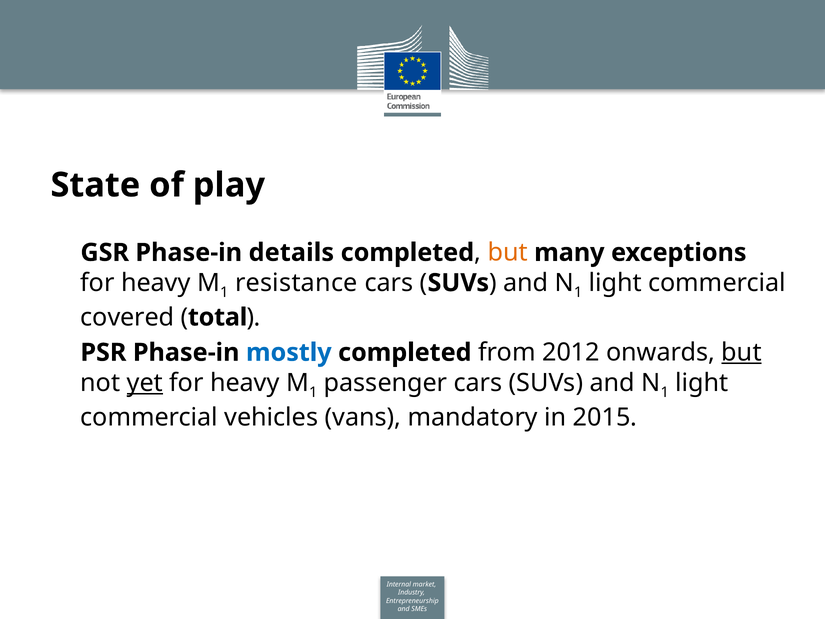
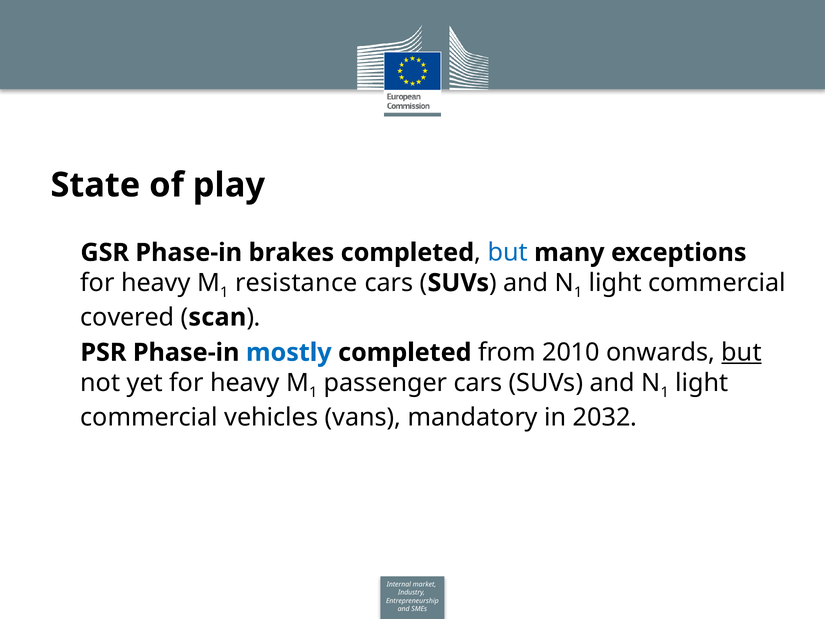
details: details -> brakes (291, 252)
but colour: orange -> blue (508, 252)
total: total -> scan (217, 317)
2012: 2012 -> 2010 (571, 352)
yet underline: present -> none (145, 383)
2015: 2015 -> 2032 (605, 417)
